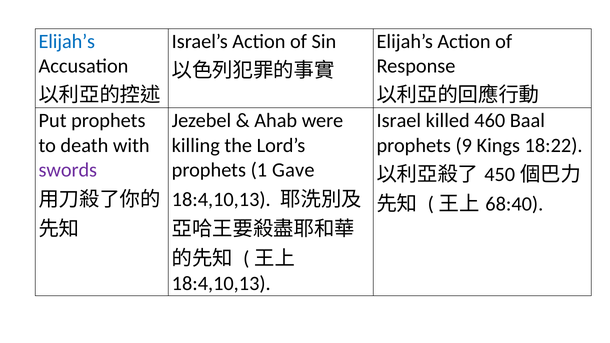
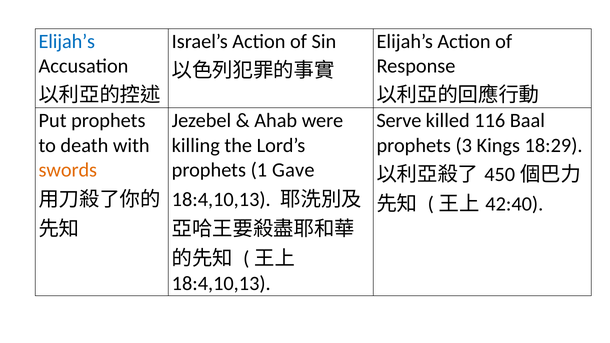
Israel: Israel -> Serve (399, 121)
460: 460 -> 116 (490, 121)
9: 9 -> 3 (464, 145)
18:22: 18:22 -> 18:29 (554, 145)
swords colour: purple -> orange (68, 170)
68:40: 68:40 -> 42:40 (514, 204)
